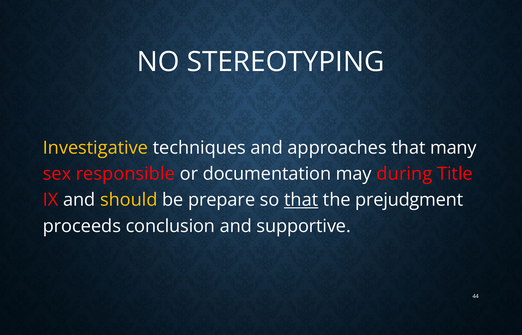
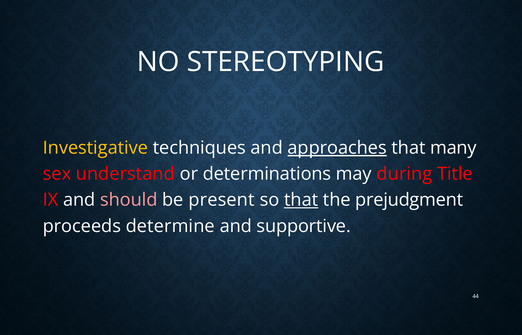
approaches underline: none -> present (337, 148)
responsible: responsible -> understand (125, 174)
documentation: documentation -> determinations (267, 174)
should colour: yellow -> pink (129, 200)
prepare: prepare -> present (222, 200)
conclusion: conclusion -> determine (170, 226)
